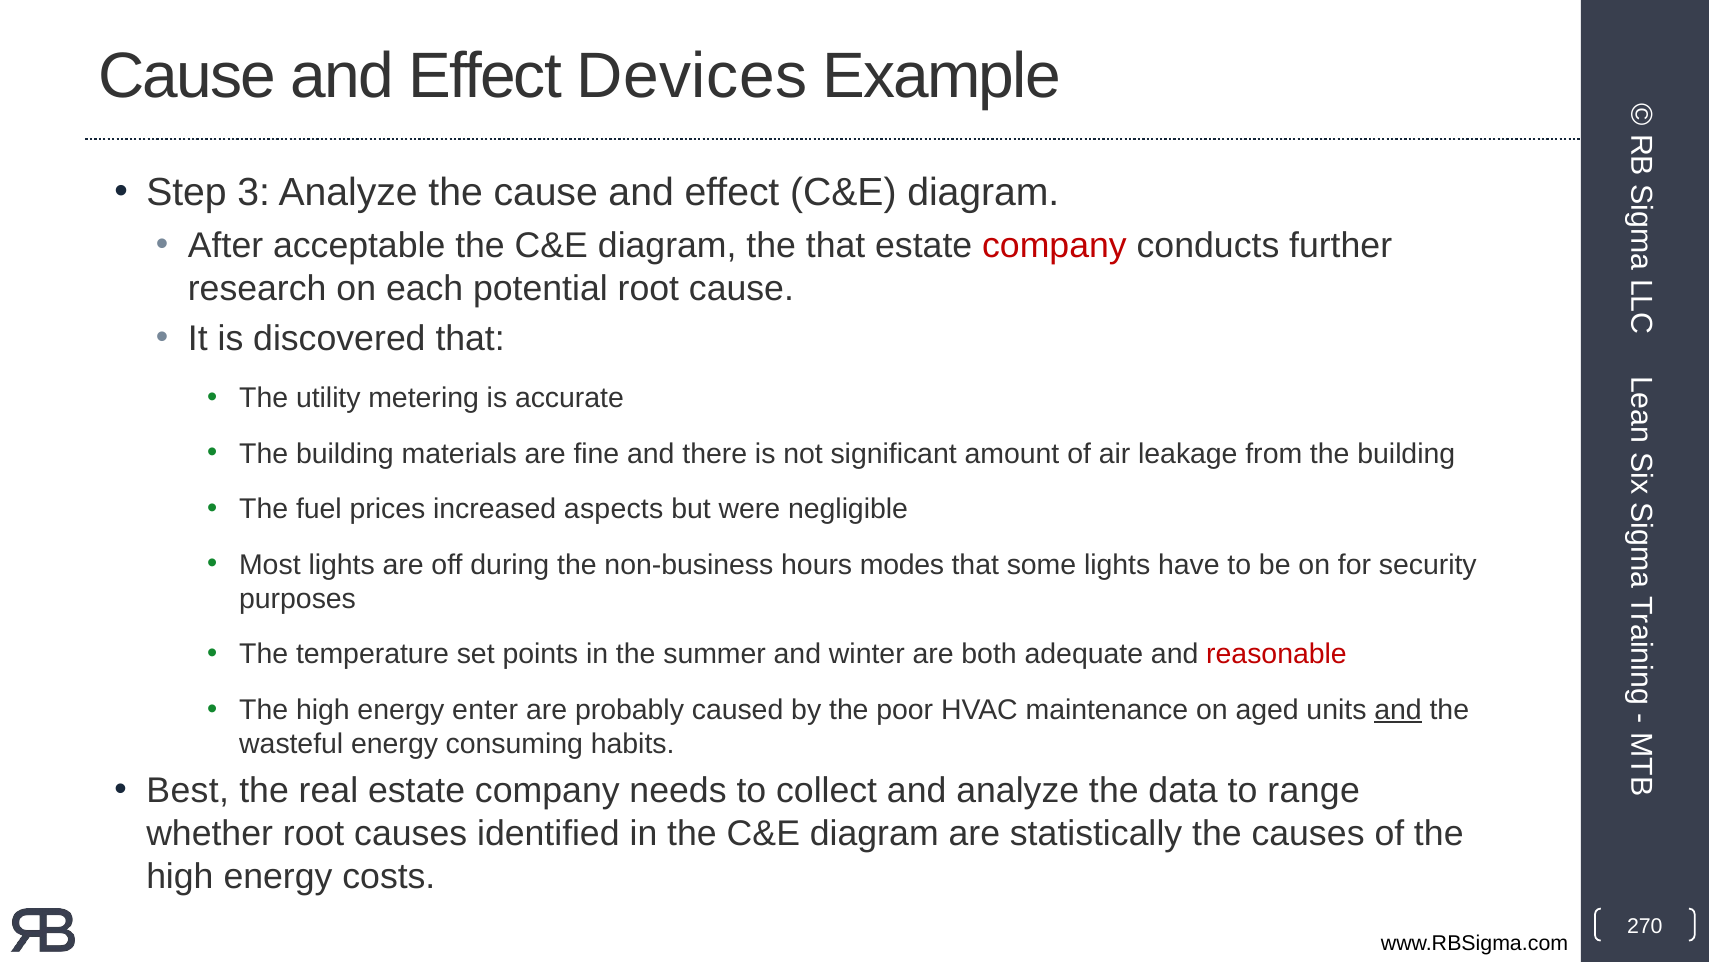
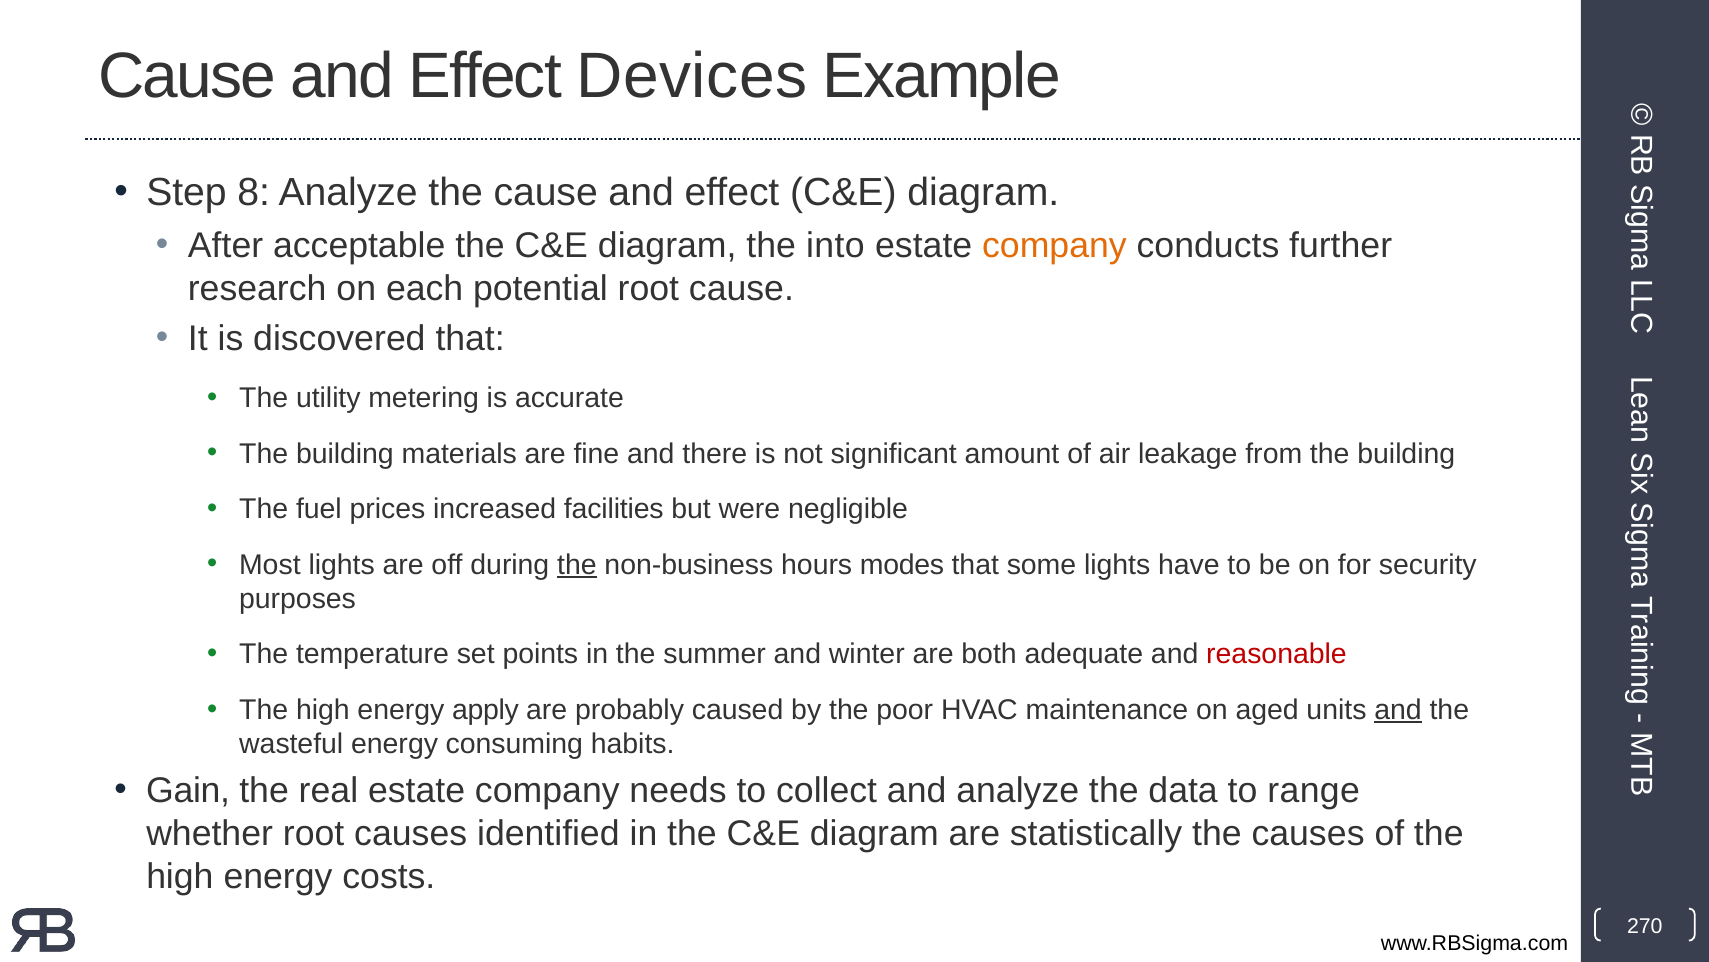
3: 3 -> 8 (254, 193)
the that: that -> into (835, 245)
company colour: red -> orange (1054, 245)
aspects: aspects -> facilities (614, 509)
the underline: none -> present (577, 564)
enter: enter -> apply (485, 710)
Best: Best -> Gain (188, 791)
